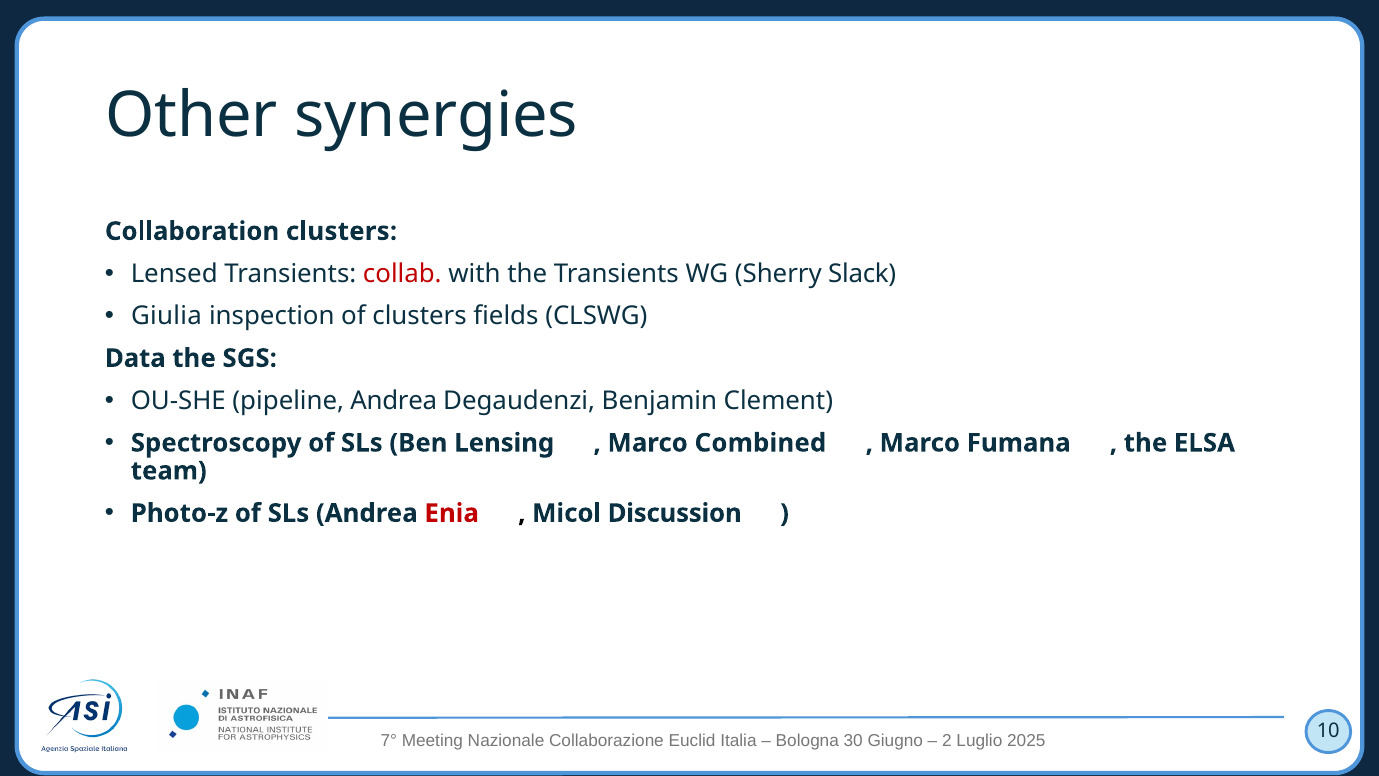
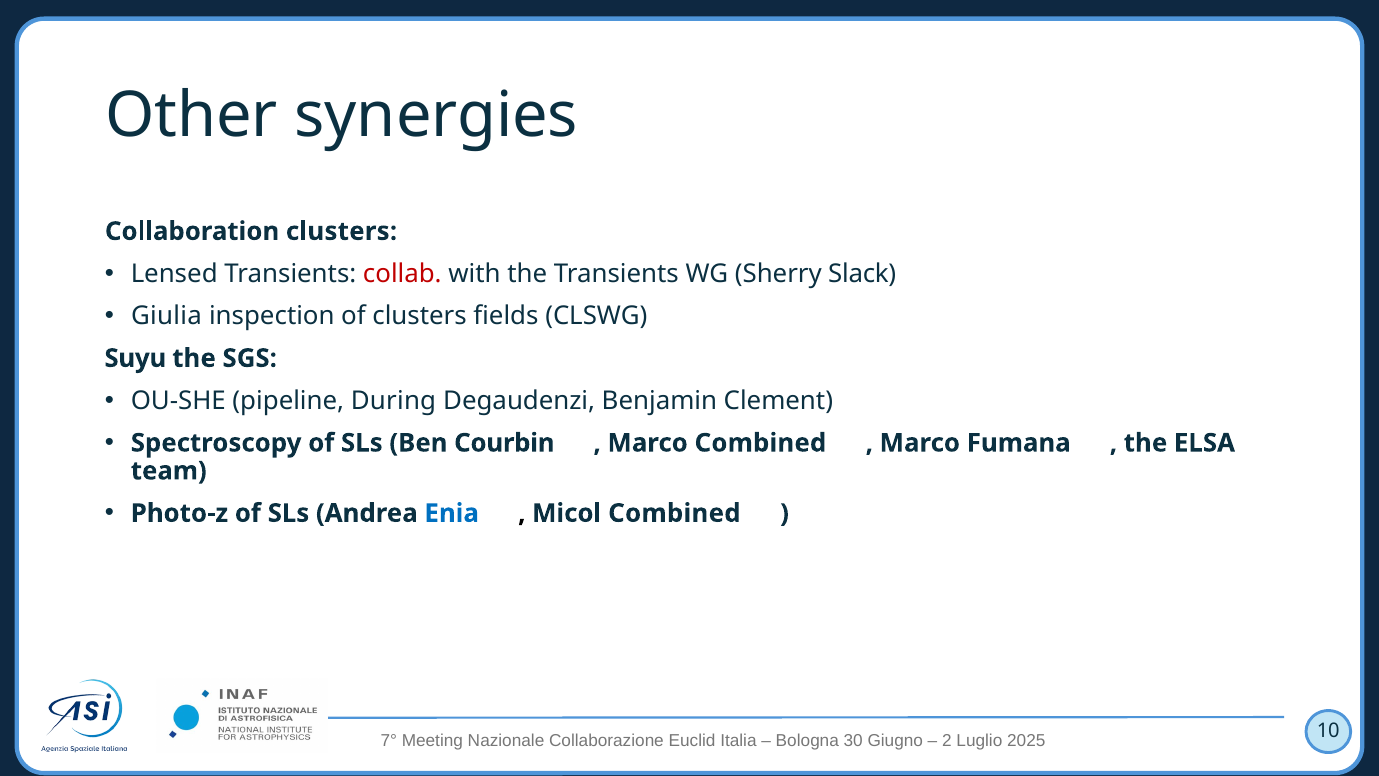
Data: Data -> Suyu (135, 358)
pipeline Andrea: Andrea -> During (393, 400)
Lensing: Lensing -> Courbin (504, 443)
Enia colour: red -> blue (452, 513)
Micol Discussion: Discussion -> Combined (674, 513)
